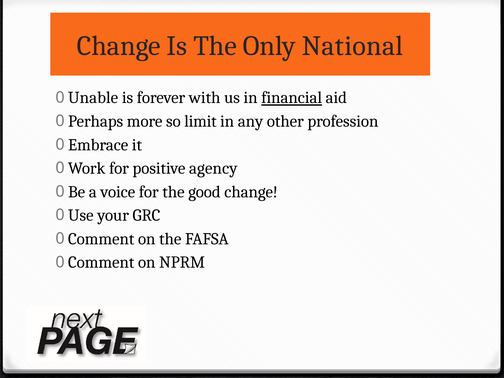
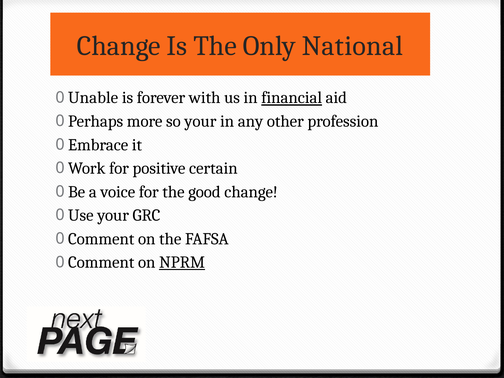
so limit: limit -> your (200, 121)
agency: agency -> certain (213, 168)
NPRM underline: none -> present (182, 262)
